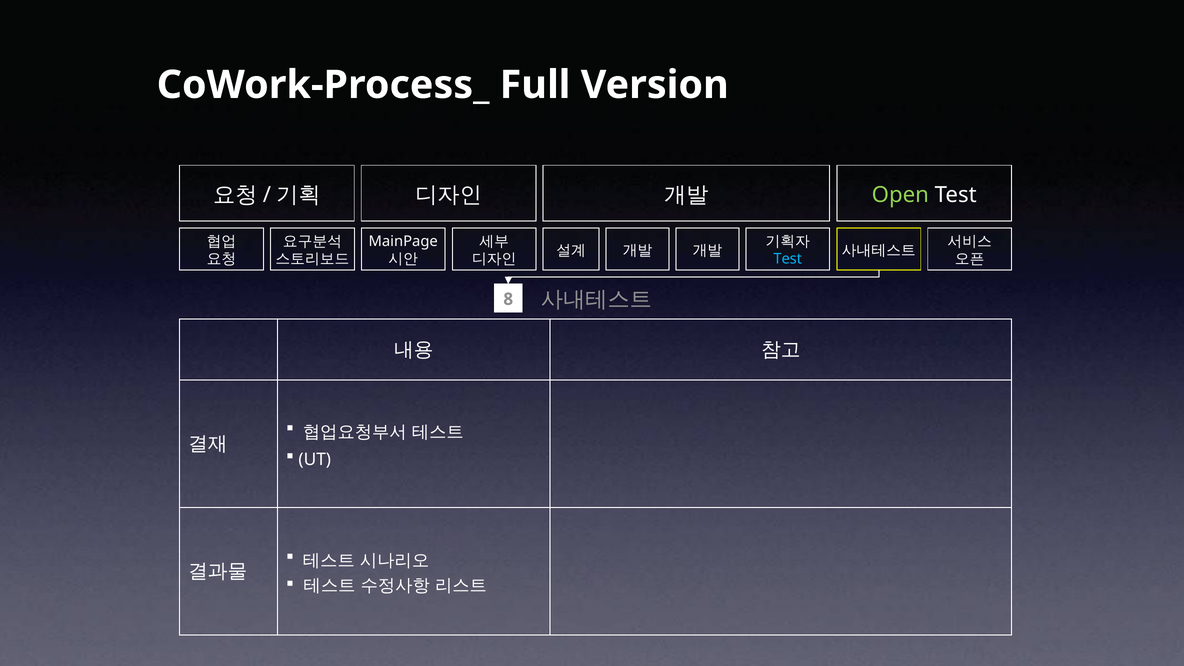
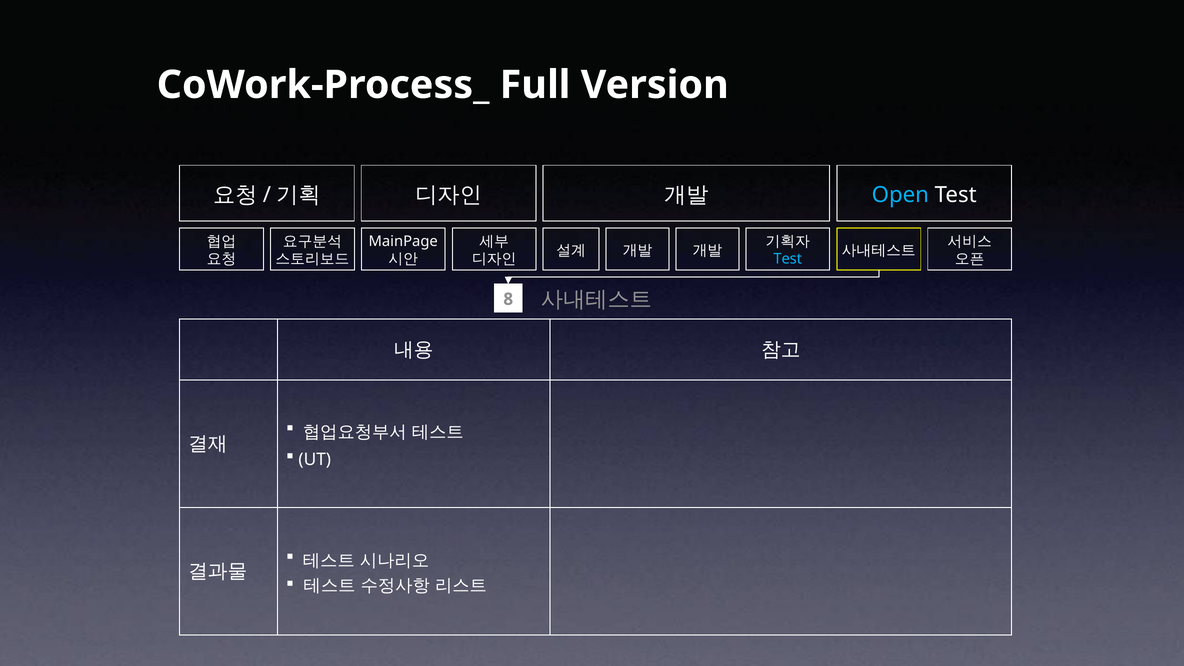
Open colour: light green -> light blue (900, 195)
